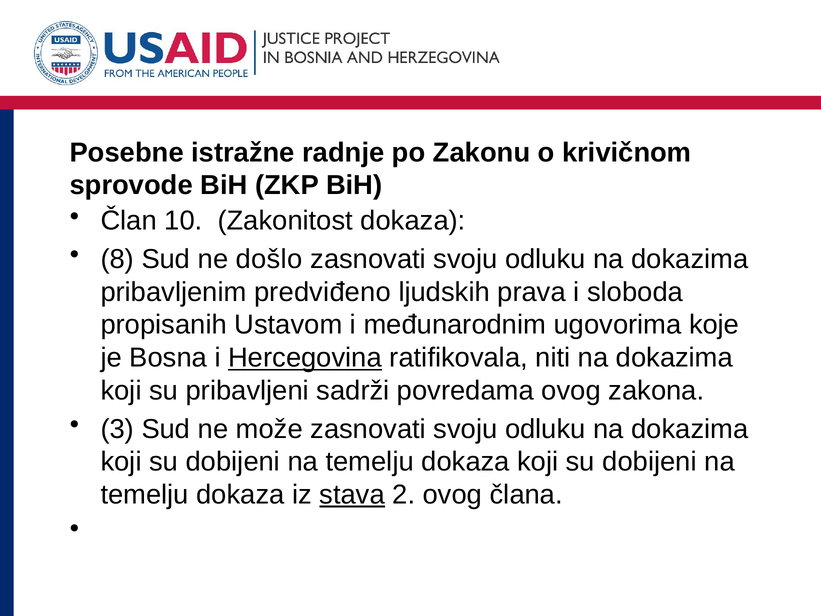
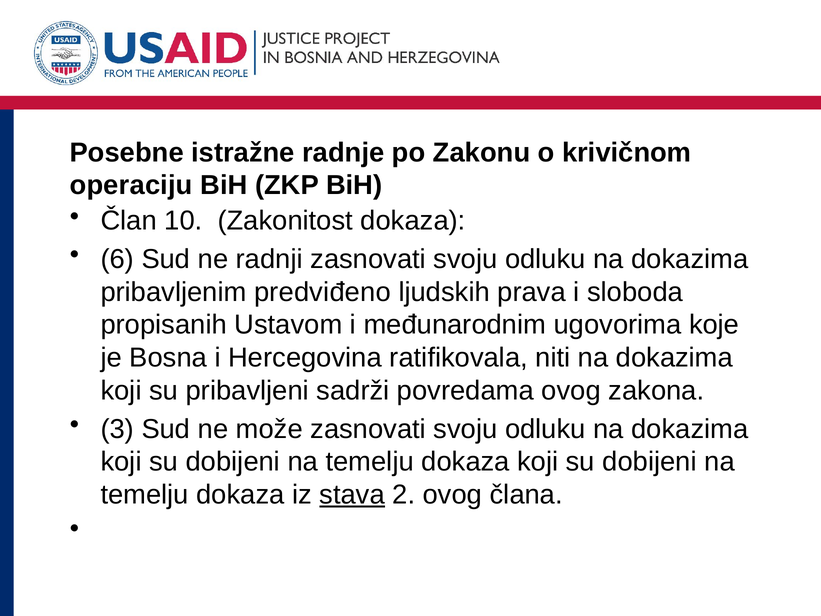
sprovode: sprovode -> operaciju (131, 185)
8: 8 -> 6 (117, 259)
došlo: došlo -> radnji (269, 259)
Hercegovina underline: present -> none (305, 358)
